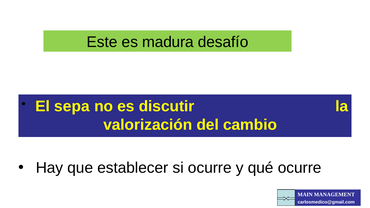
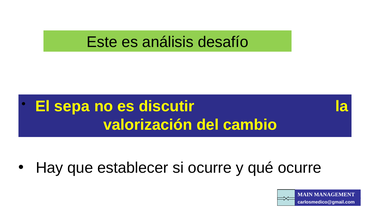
madura: madura -> análisis (168, 42)
